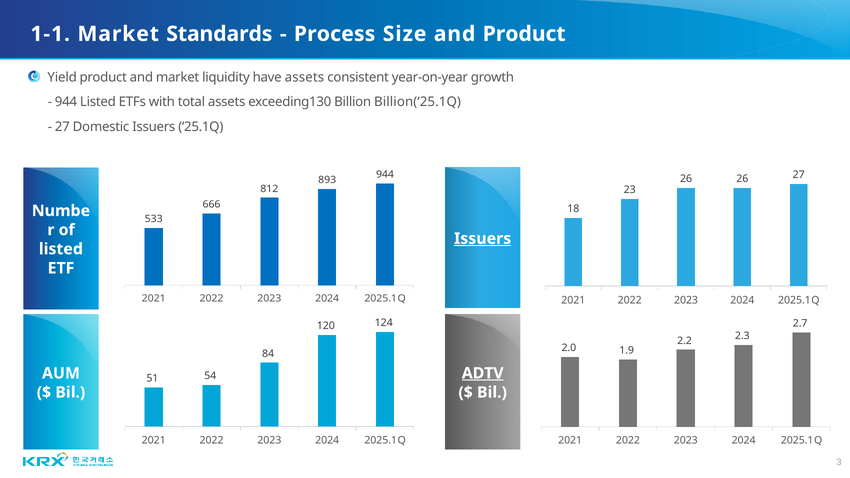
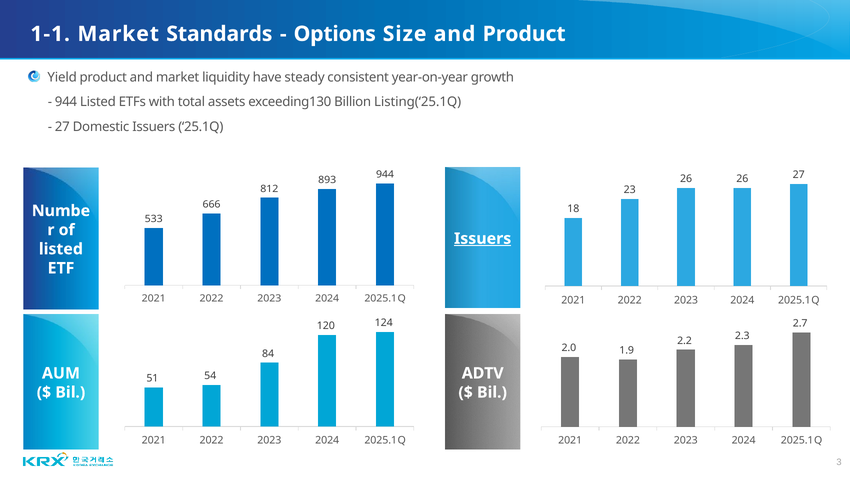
Process: Process -> Options (335, 34)
have assets: assets -> steady (305, 77)
Billion(‘25.1Q: Billion(‘25.1Q -> Listing(‘25.1Q (418, 102)
ADTV underline: present -> none (483, 373)
